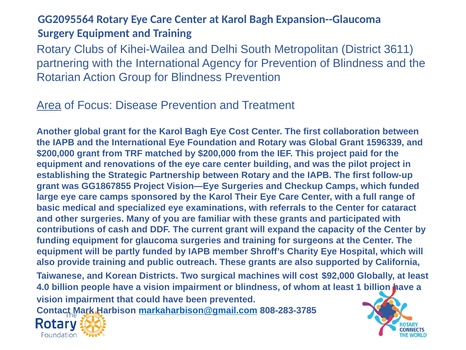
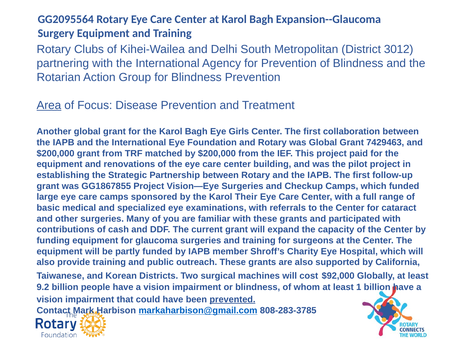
3611: 3611 -> 3012 (399, 49)
Eye Cost: Cost -> Girls (239, 131)
1596339: 1596339 -> 7429463 (385, 142)
4.0: 4.0 -> 9.2 (43, 287)
prevented underline: none -> present (232, 299)
